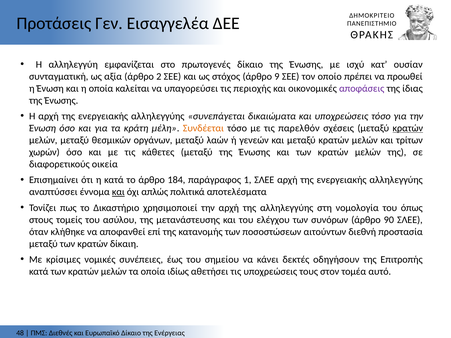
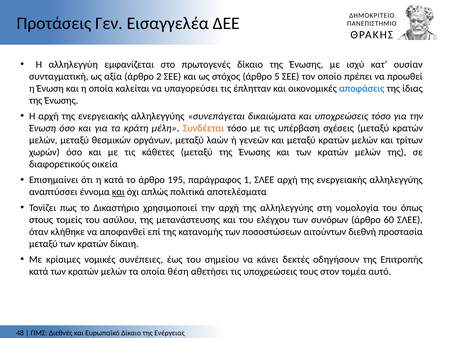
9: 9 -> 5 (277, 76)
περιοχής: περιοχής -> έπλητταν (252, 88)
αποφάσεις colour: purple -> blue (362, 88)
παρελθόν: παρελθόν -> υπέρβαση (299, 128)
κρατών underline: present -> none (408, 128)
184: 184 -> 195 (176, 180)
90: 90 -> 60 (389, 220)
ιδίως: ιδίως -> θέση (178, 272)
